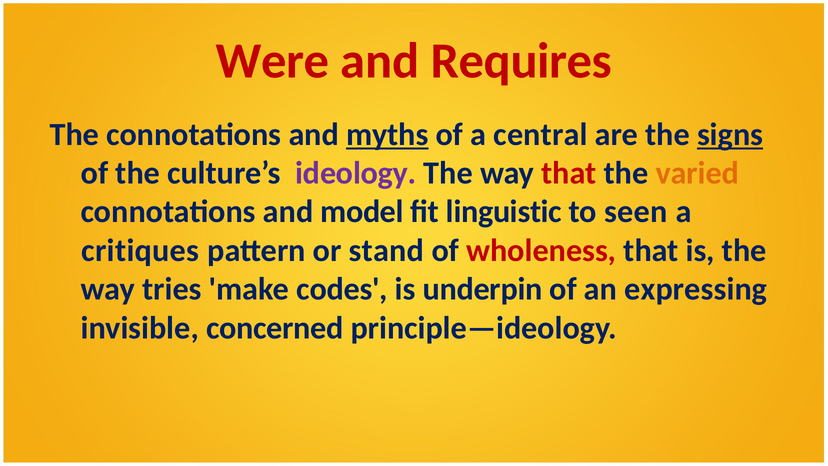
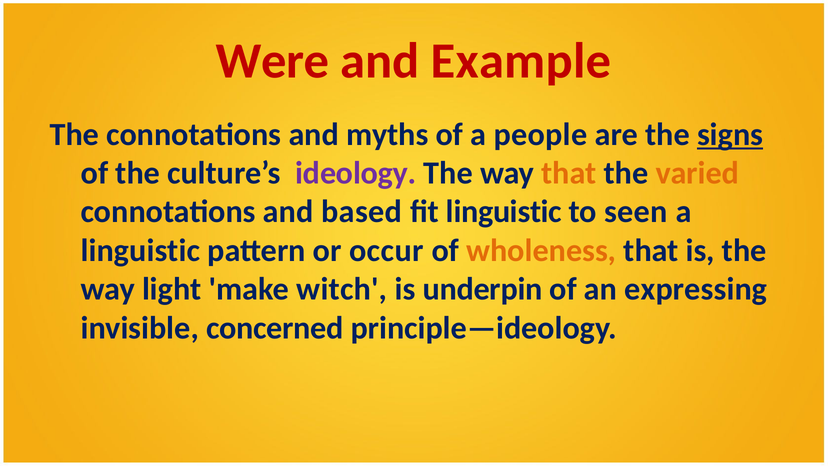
Requires: Requires -> Example (521, 61)
myths underline: present -> none (387, 134)
central: central -> people (540, 134)
that colour: red -> orange (569, 173)
model: model -> based (362, 212)
critiques: critiques -> linguistic (140, 250)
stand: stand -> occur (386, 250)
wholeness colour: red -> orange (541, 250)
tries: tries -> light (172, 289)
codes: codes -> witch (342, 289)
